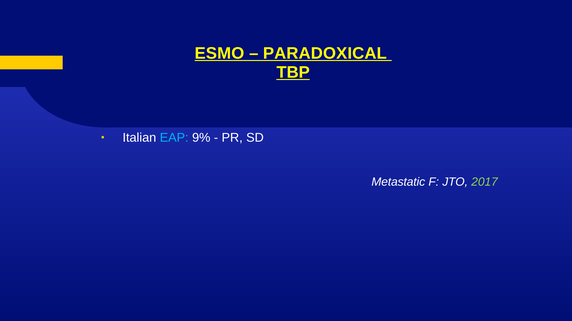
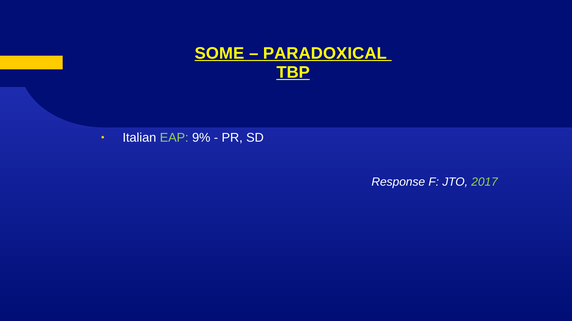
ESMO: ESMO -> SOME (219, 53)
EAP colour: light blue -> light green (174, 138)
Metastatic: Metastatic -> Response (398, 182)
